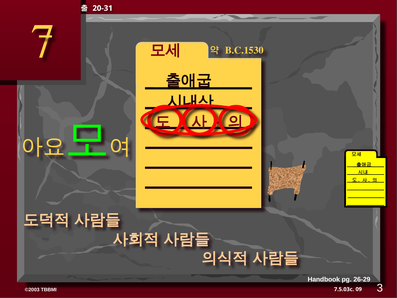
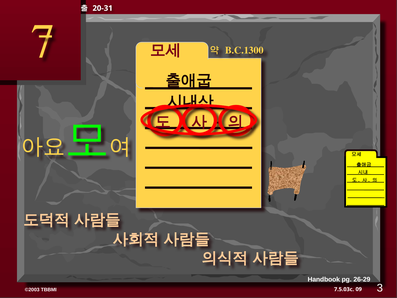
B.C.1530: B.C.1530 -> B.C.1300 (244, 50)
